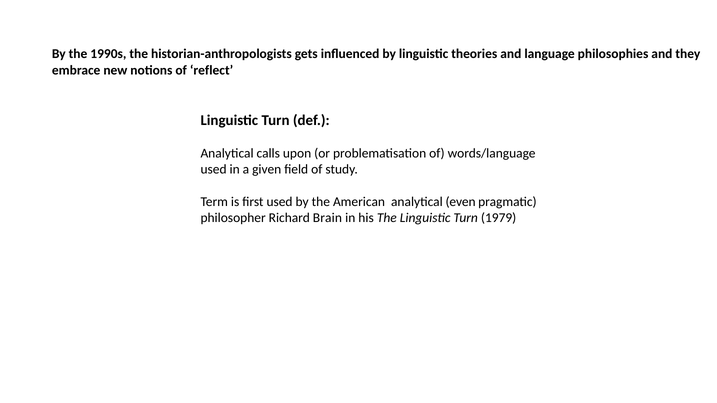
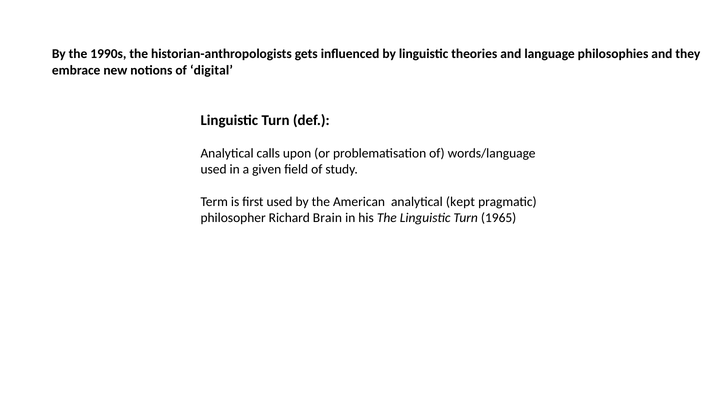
reflect: reflect -> digital (211, 70)
even: even -> kept (460, 202)
1979: 1979 -> 1965 (499, 218)
